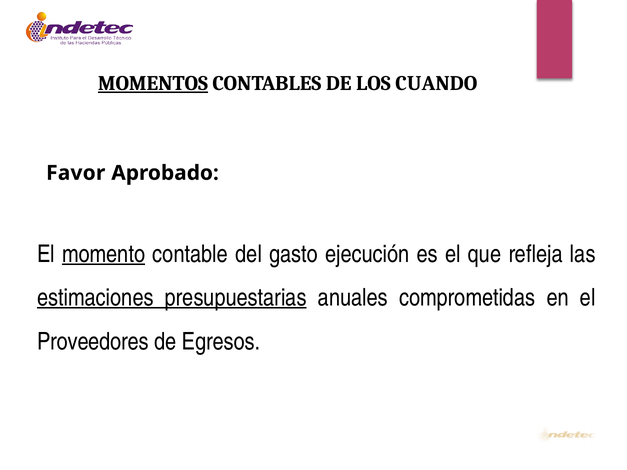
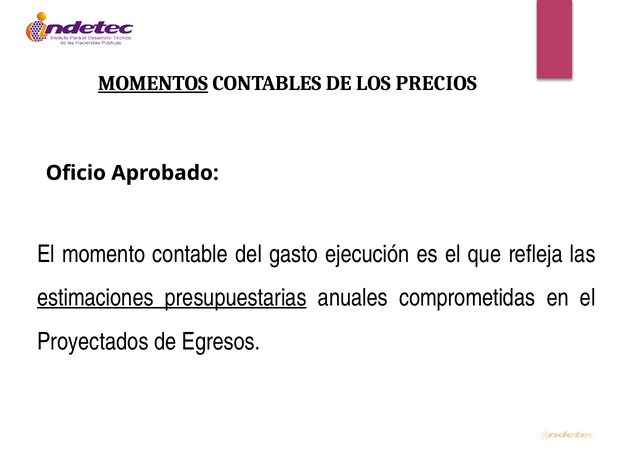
CUANDO: CUANDO -> PRECIOS (436, 83)
Favor: Favor -> Oficio (76, 173)
momento underline: present -> none (104, 254)
Proveedores: Proveedores -> Proyectados (93, 342)
